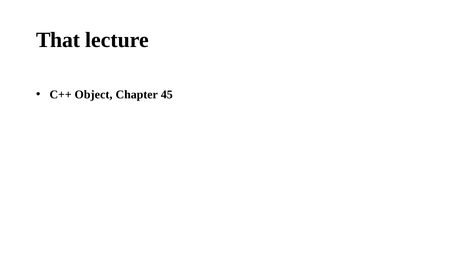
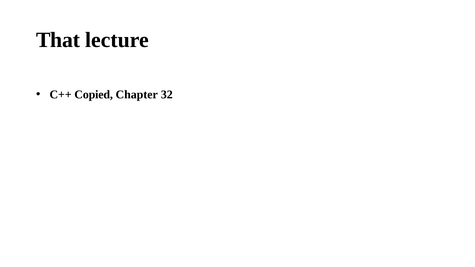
Object: Object -> Copied (94, 95)
45: 45 -> 32 (167, 95)
